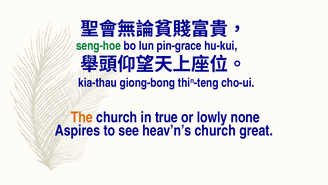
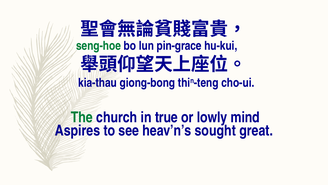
The colour: orange -> green (82, 117)
none: none -> mind (245, 117)
heav’n’s church: church -> sought (215, 130)
